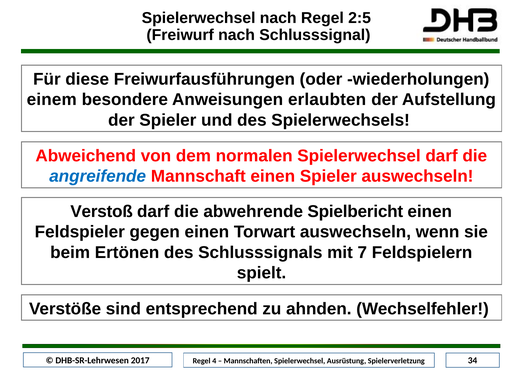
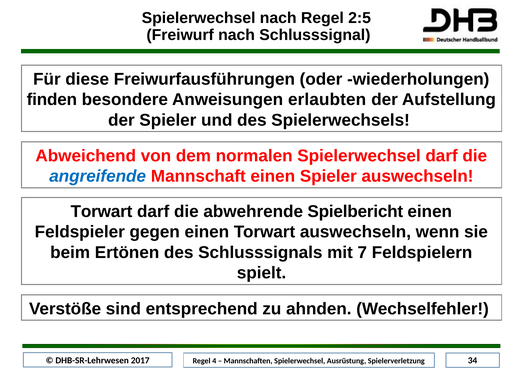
einem: einem -> finden (52, 100)
Verstoß: Verstoß -> Torwart (102, 212)
